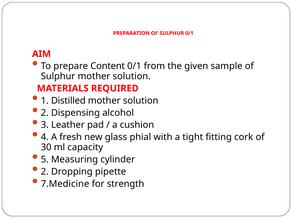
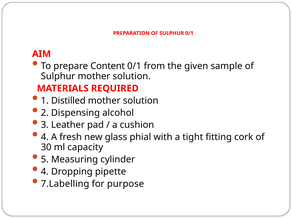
2: 2 -> 4 (45, 172)
7.Medicine: 7.Medicine -> 7.Labelling (65, 184)
strength: strength -> purpose (126, 184)
